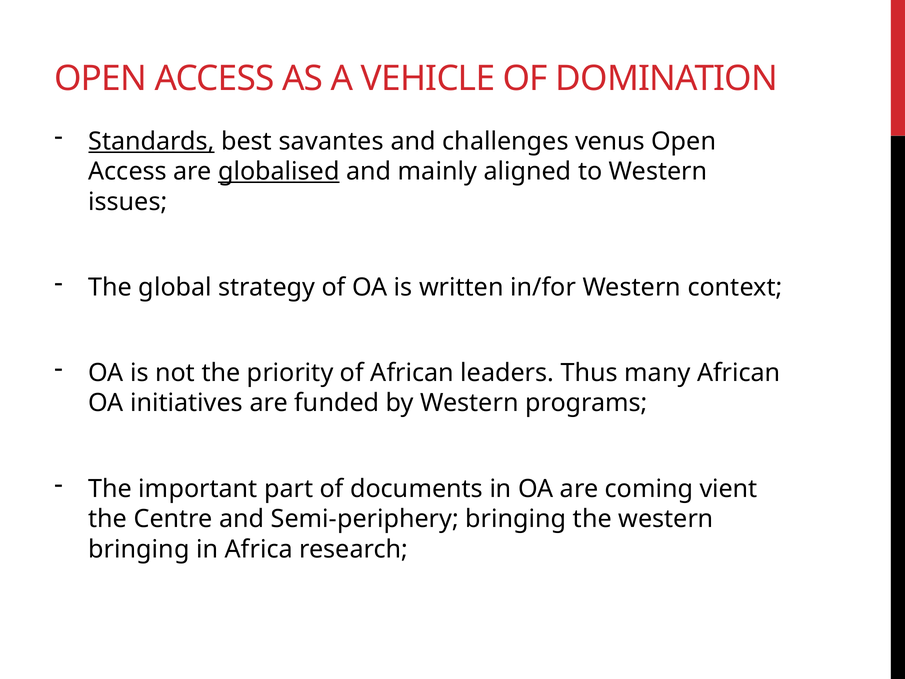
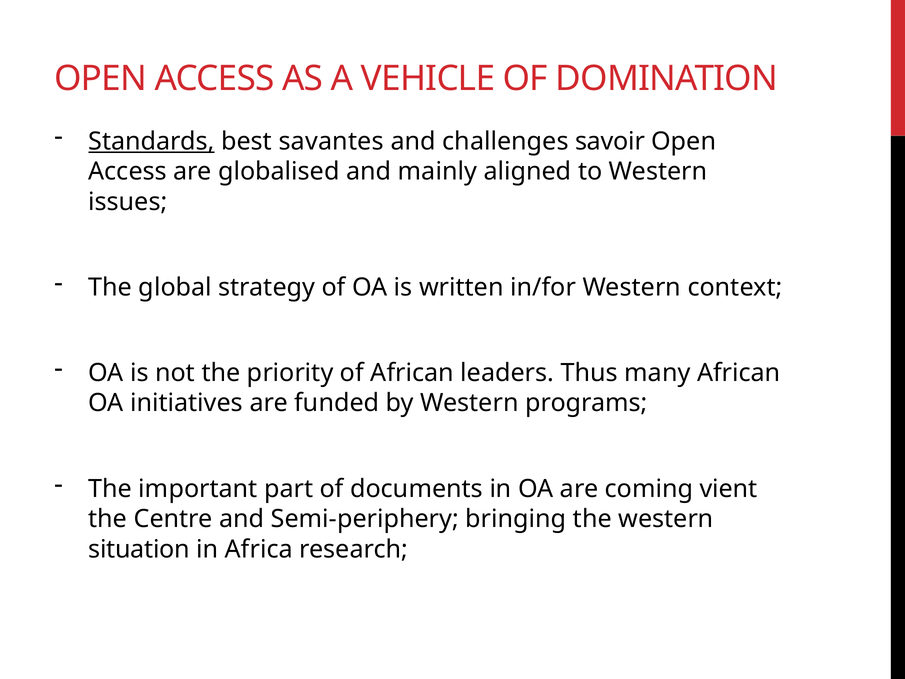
venus: venus -> savoir (610, 141)
globalised underline: present -> none (279, 171)
bringing: bringing -> situation (139, 549)
